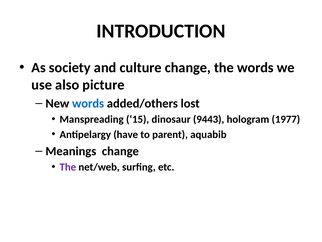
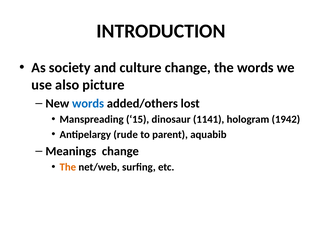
9443: 9443 -> 1141 (209, 119)
1977: 1977 -> 1942 (286, 119)
have: have -> rude (126, 134)
The colour: purple -> orange (68, 167)
